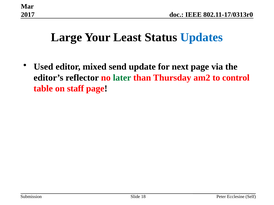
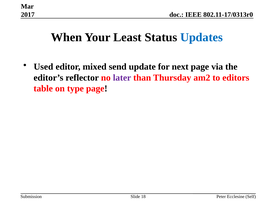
Large: Large -> When (67, 37)
later colour: green -> purple (122, 78)
control: control -> editors (236, 78)
staff: staff -> type (75, 89)
